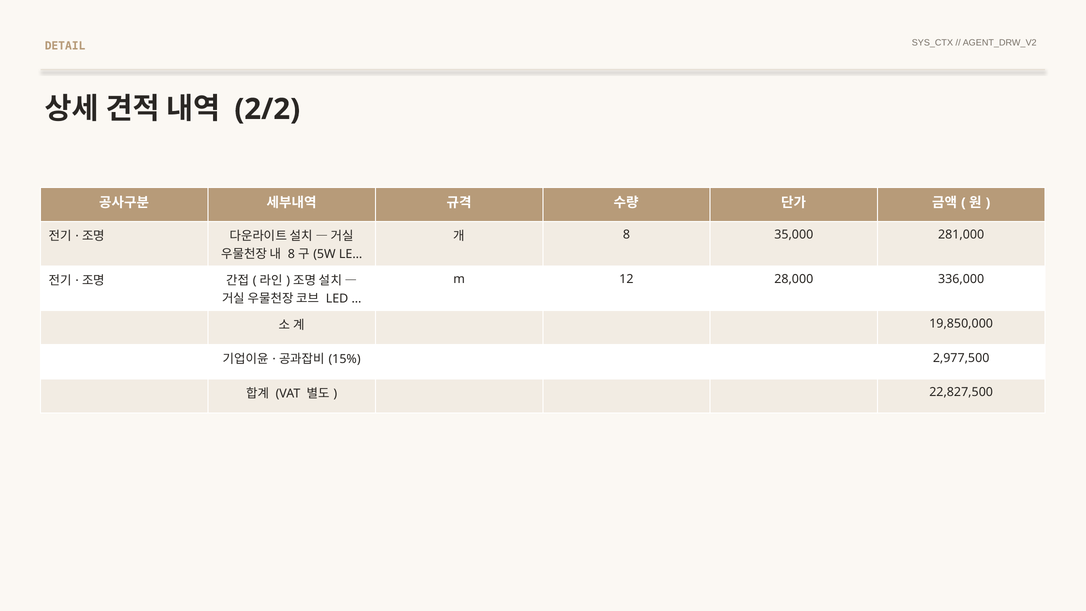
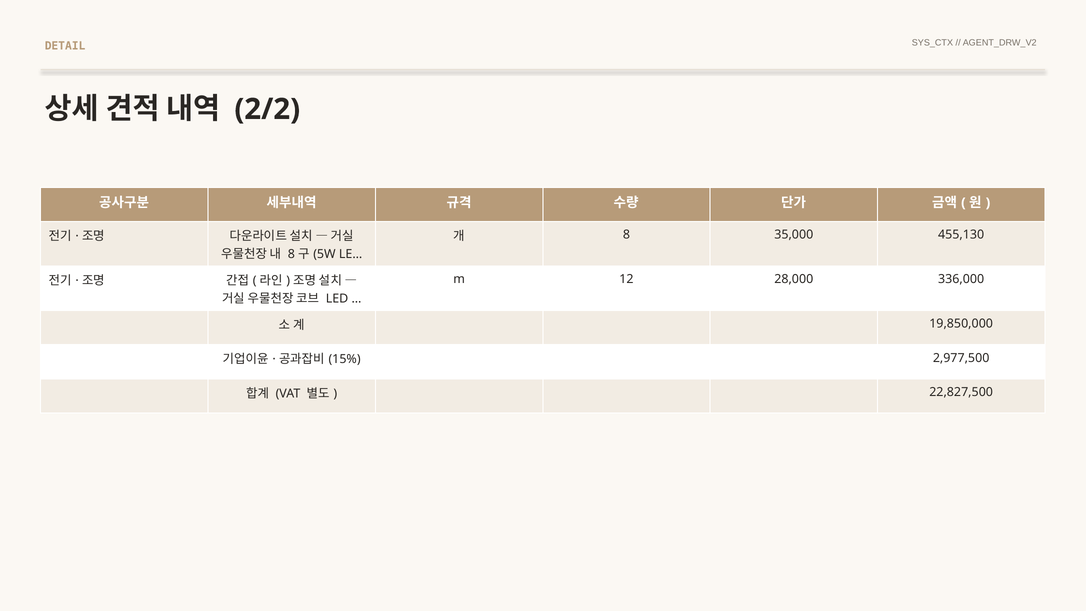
281,000: 281,000 -> 455,130 (961, 235)
